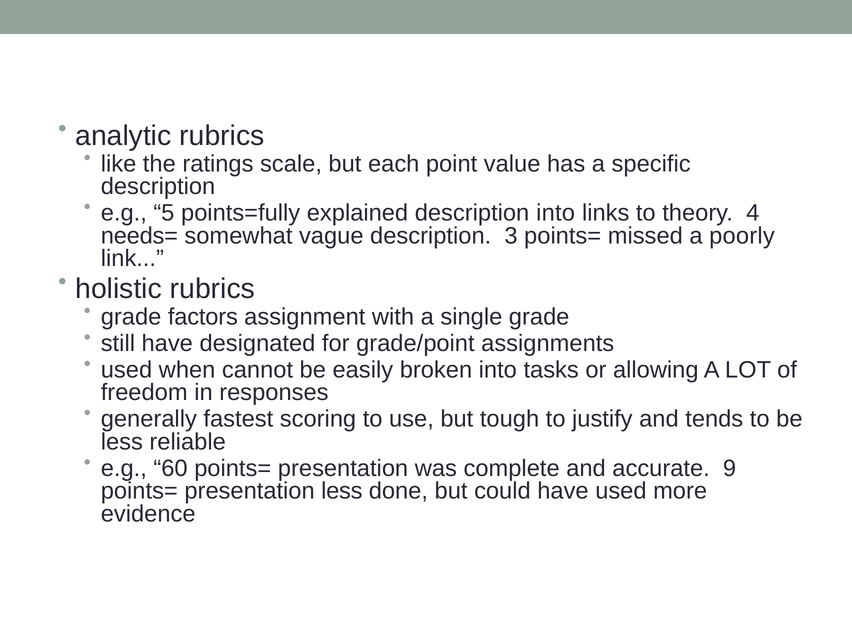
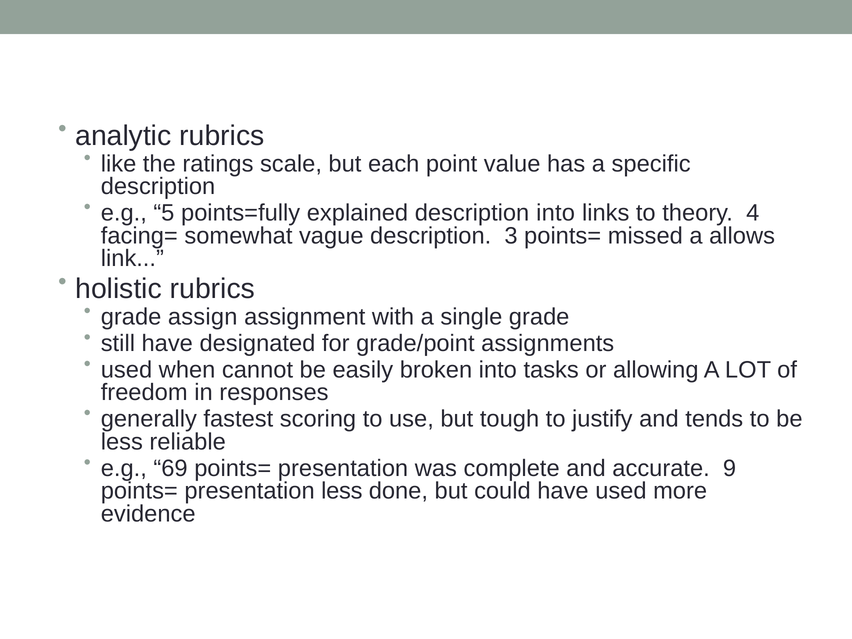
needs=: needs= -> facing= (139, 236)
poorly: poorly -> allows (742, 236)
factors: factors -> assign (203, 317)
60: 60 -> 69 (171, 468)
